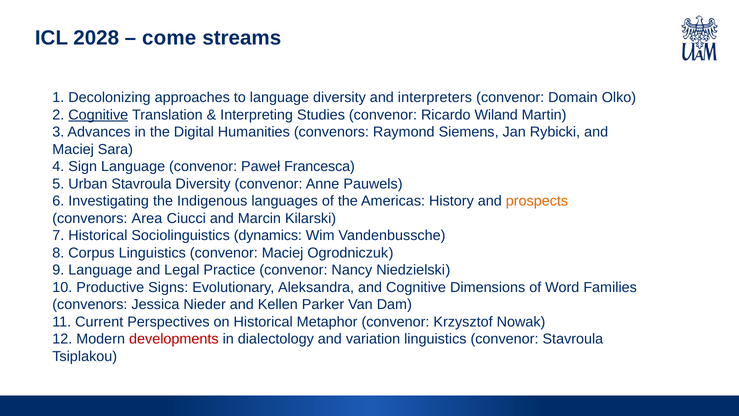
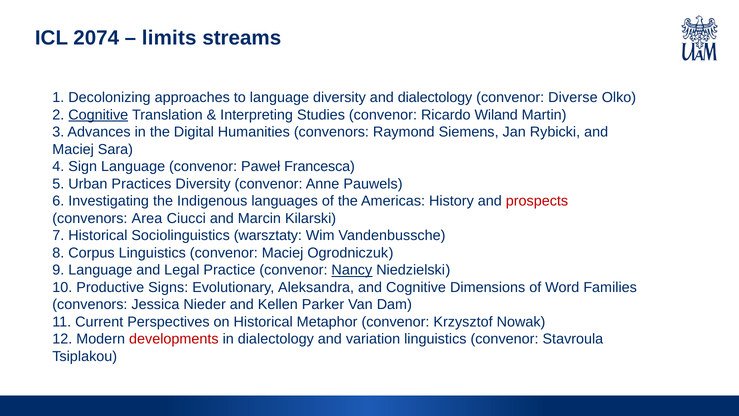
2028: 2028 -> 2074 (96, 38)
come: come -> limits (169, 38)
and interpreters: interpreters -> dialectology (435, 97)
Domain: Domain -> Diverse (573, 97)
Urban Stavroula: Stavroula -> Practices (141, 184)
prospects colour: orange -> red (537, 201)
dynamics: dynamics -> warsztaty (268, 235)
Nancy underline: none -> present (352, 270)
